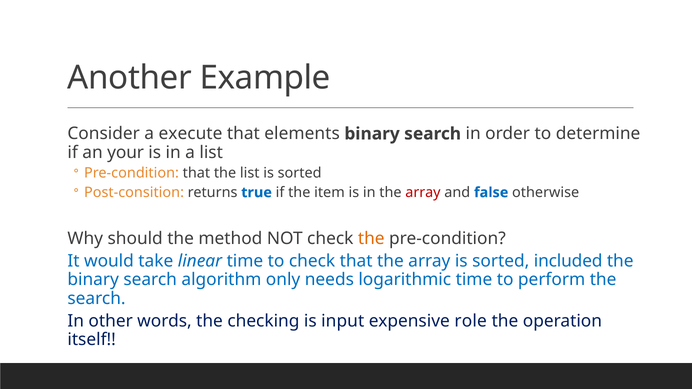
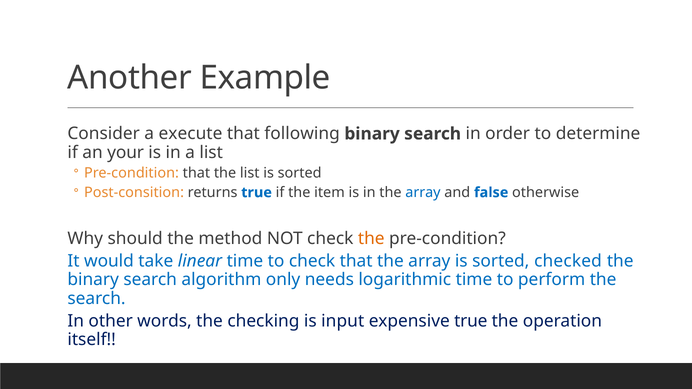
elements: elements -> following (302, 134)
array colour: red -> blue (423, 193)
included: included -> checked (568, 261)
expensive role: role -> true (471, 321)
